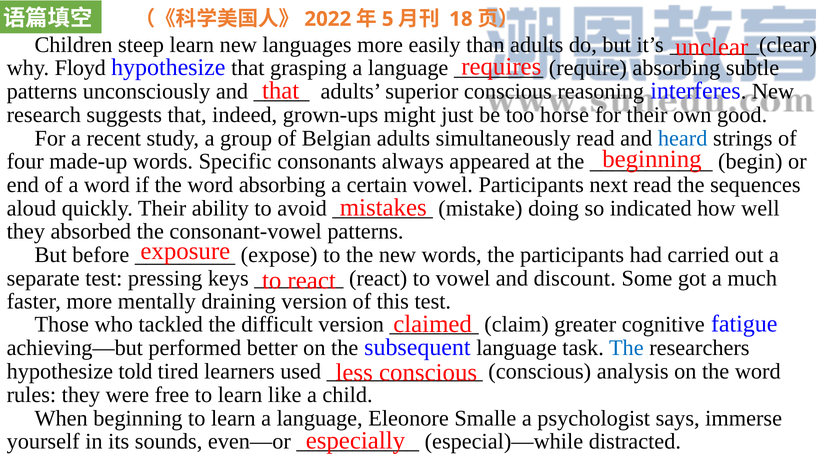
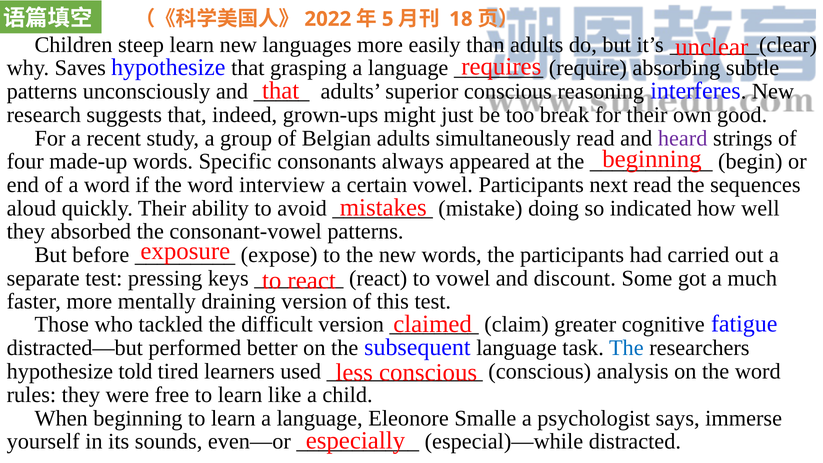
Floyd: Floyd -> Saves (80, 68)
horse: horse -> break (565, 115)
heard colour: blue -> purple (683, 138)
word absorbing: absorbing -> interview (282, 185)
achieving—but: achieving—but -> distracted—but (75, 348)
